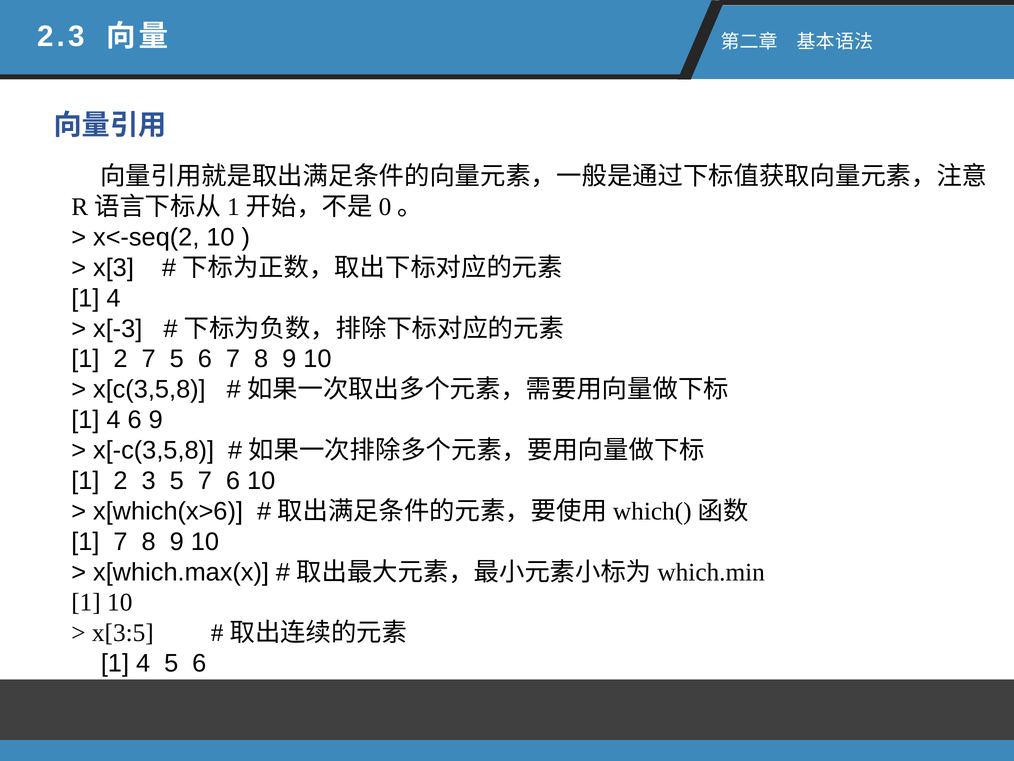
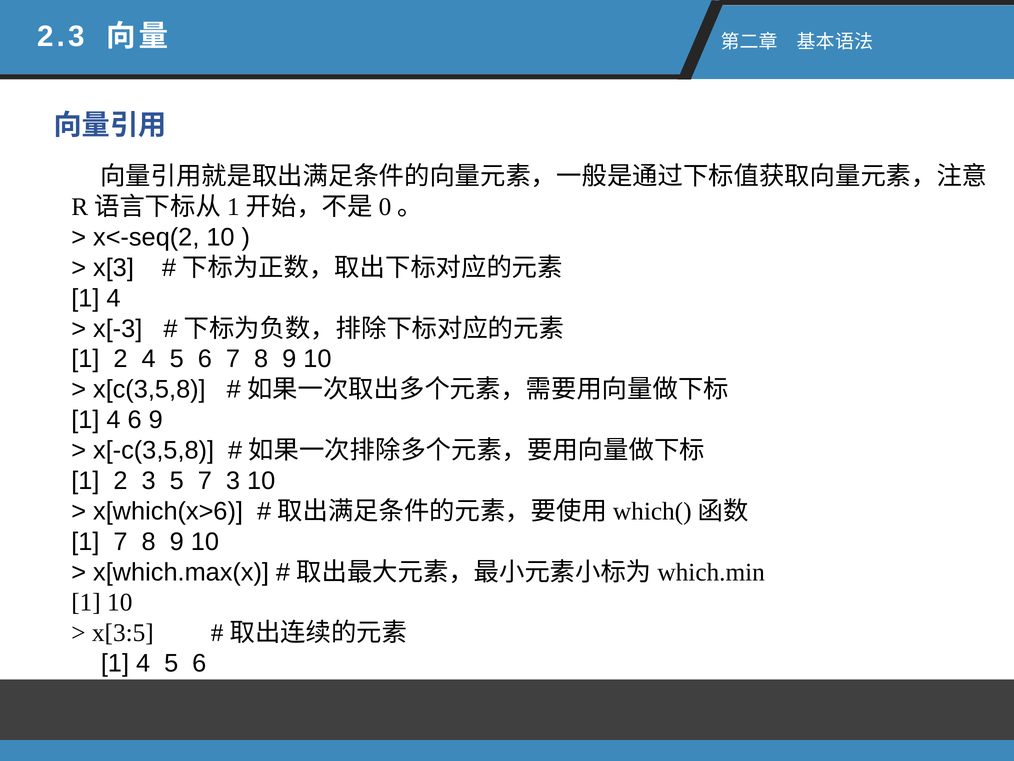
2 7: 7 -> 4 (149, 359)
7 6: 6 -> 3 (233, 481)
